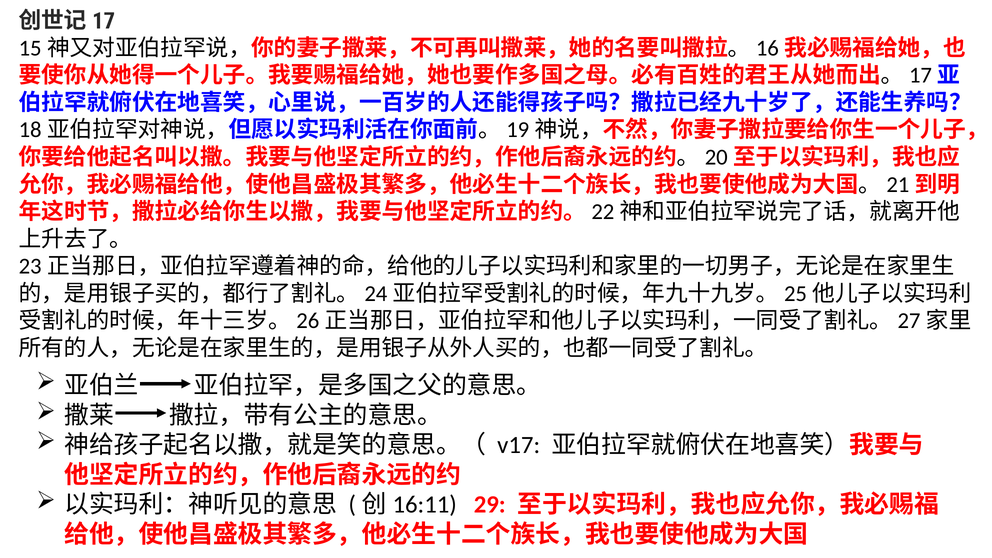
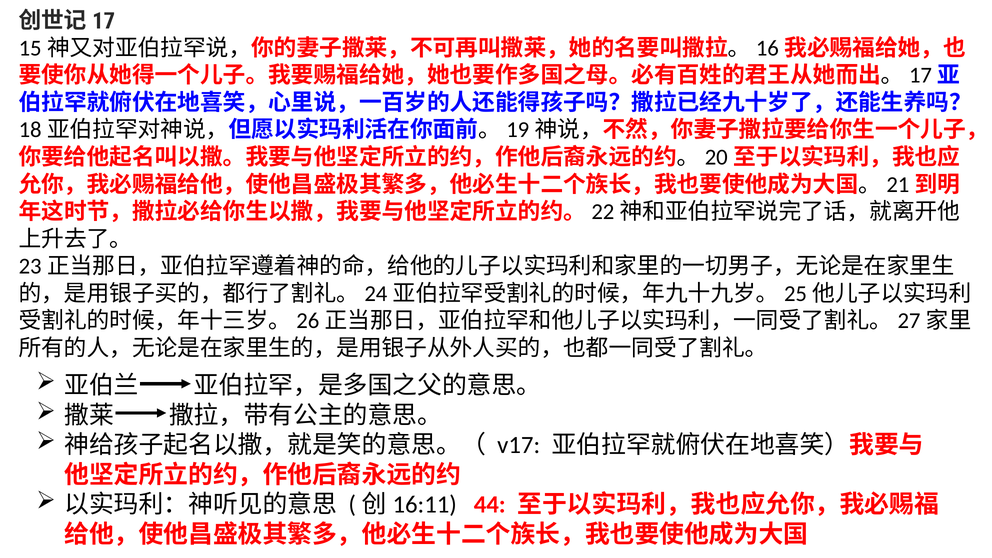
29: 29 -> 44 (490, 505)
